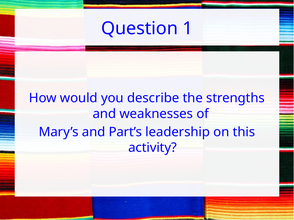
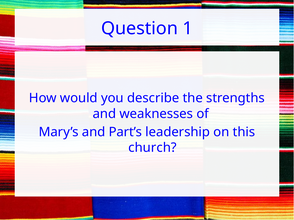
activity: activity -> church (152, 148)
